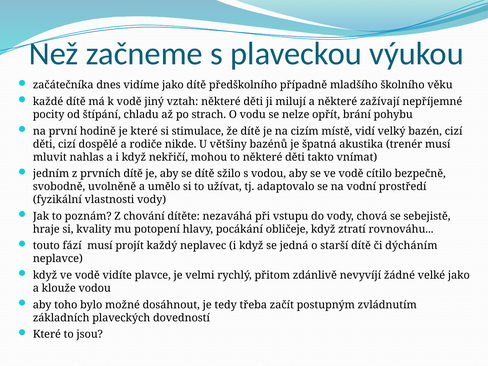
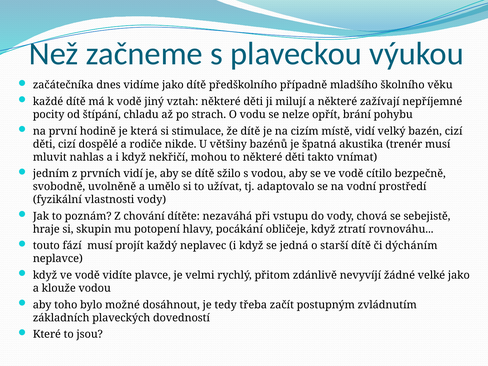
je které: které -> která (144, 131)
prvních dítě: dítě -> vidí (133, 174)
kvality: kvality -> skupin (94, 229)
